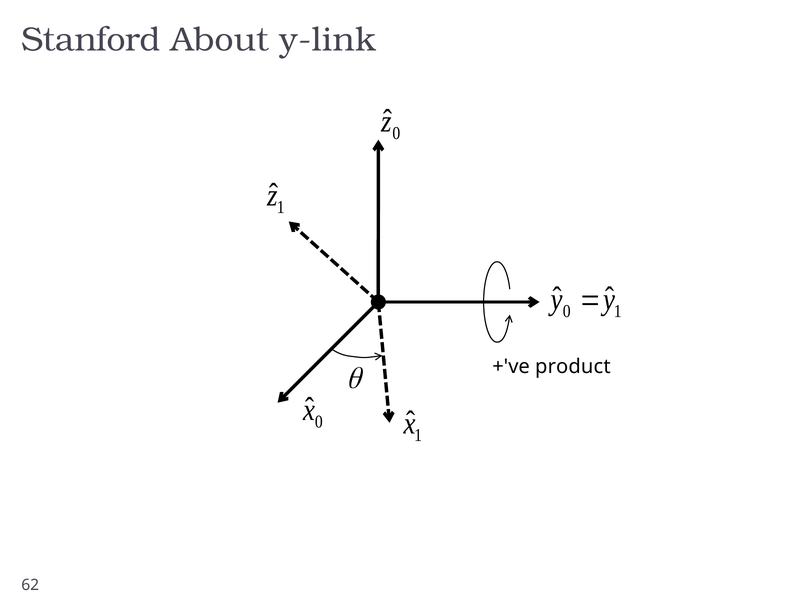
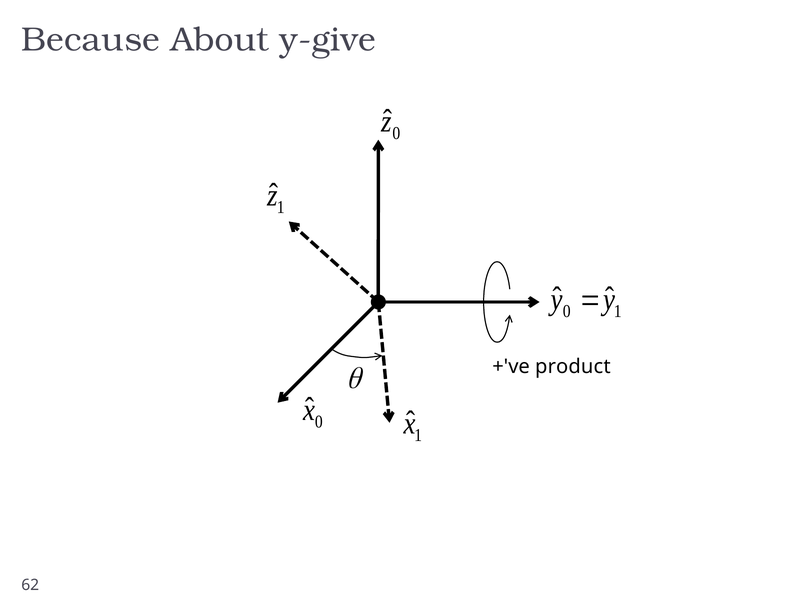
Stanford: Stanford -> Because (91, 40)
y-link: y-link -> y-give (328, 40)
